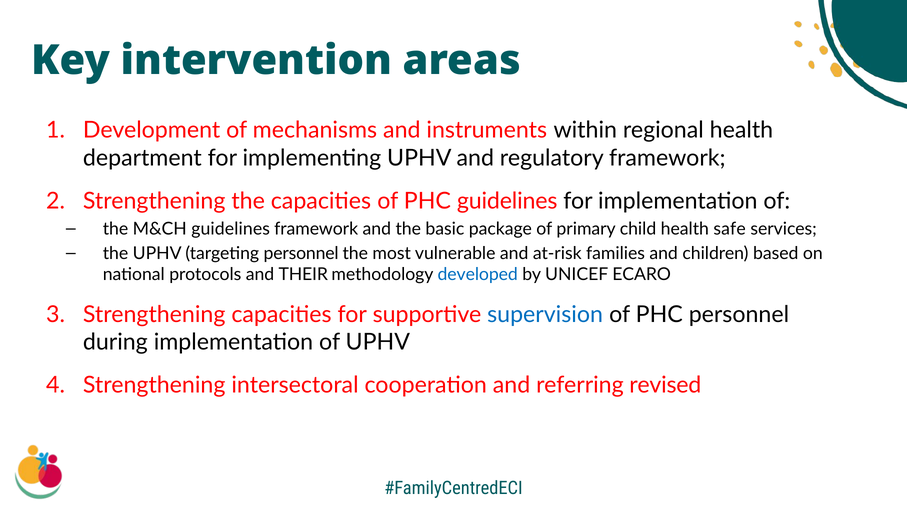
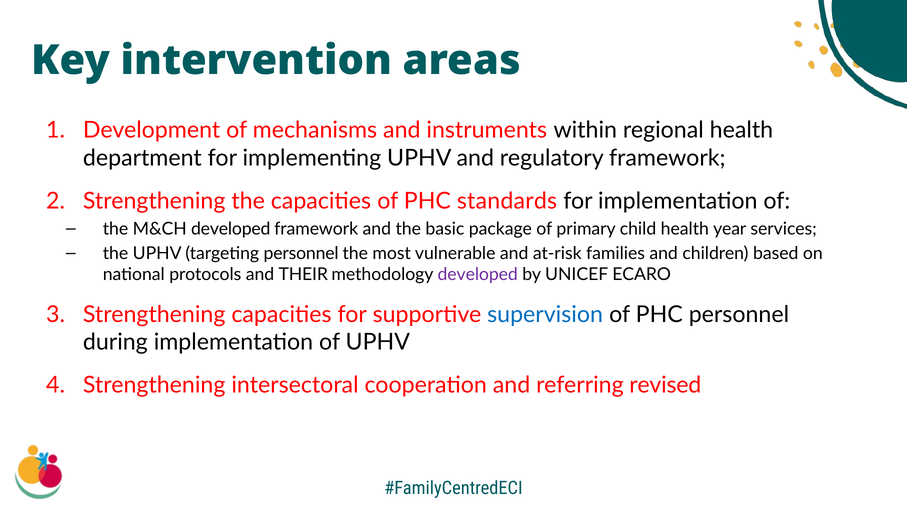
PHC guidelines: guidelines -> standards (507, 201)
M&CH guidelines: guidelines -> developed (231, 229)
safe: safe -> year (730, 229)
developed colour: blue -> purple (478, 275)
